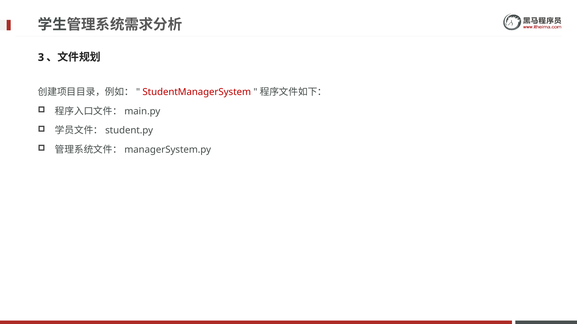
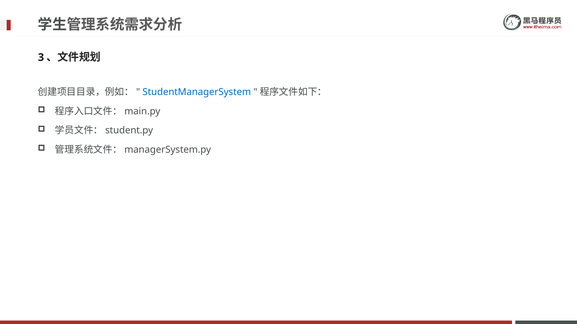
StudentManagerSystem colour: red -> blue (197, 92)
